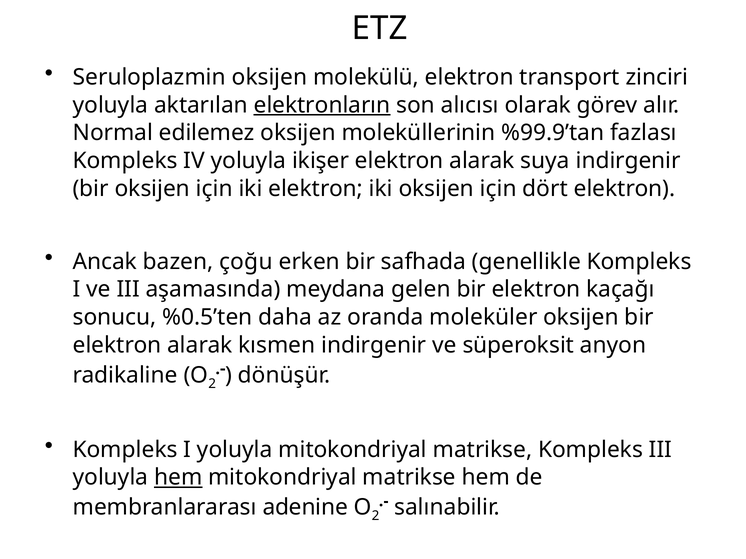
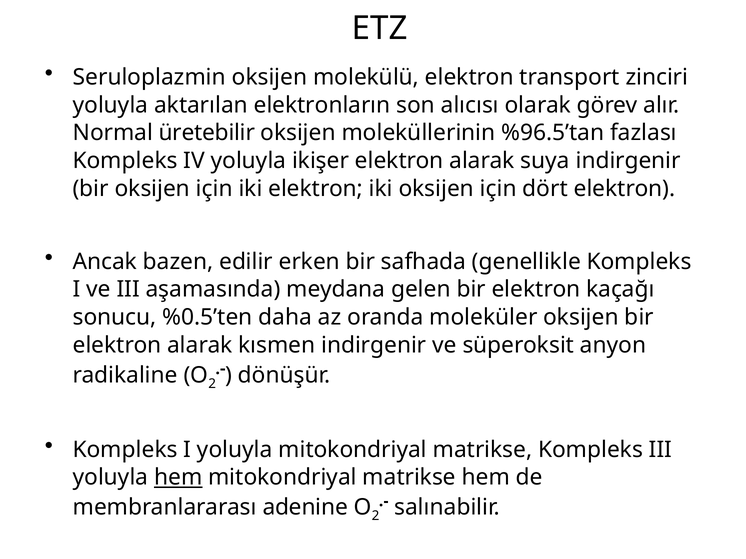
elektronların underline: present -> none (322, 105)
edilemez: edilemez -> üretebilir (207, 133)
%99.9’tan: %99.9’tan -> %96.5’tan (553, 133)
çoğu: çoğu -> edilir (246, 262)
